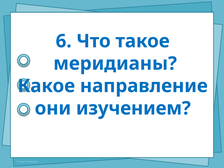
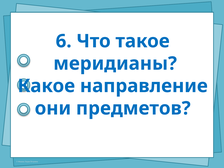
изучением: изучением -> предметов (133, 108)
